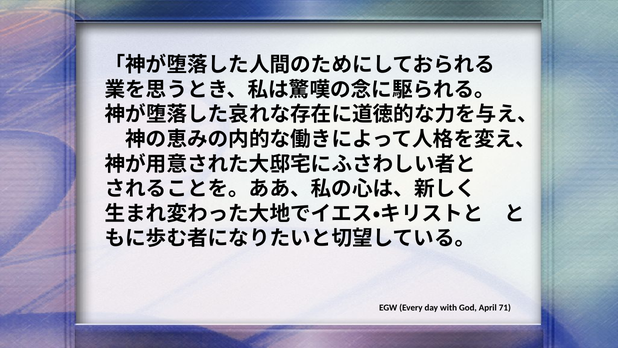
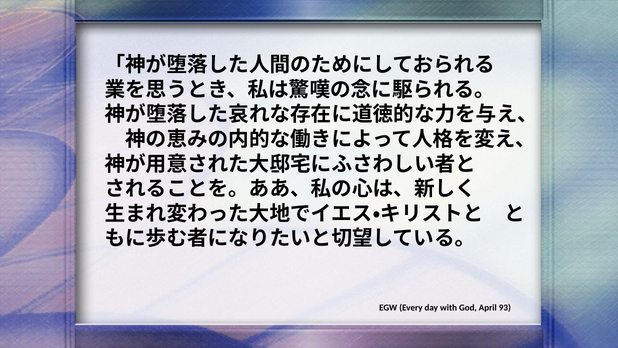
71: 71 -> 93 (505, 307)
